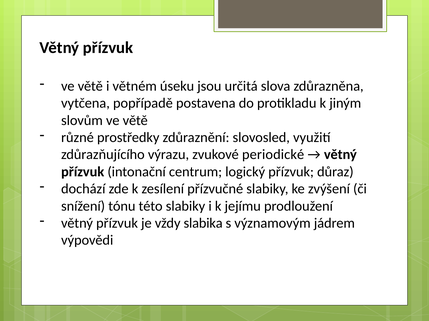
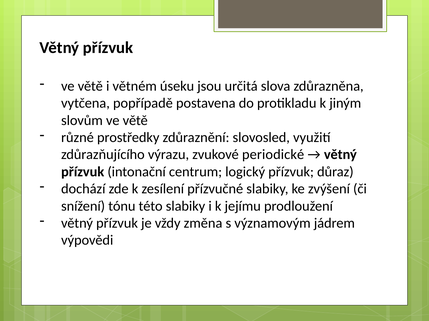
slabika: slabika -> změna (203, 224)
